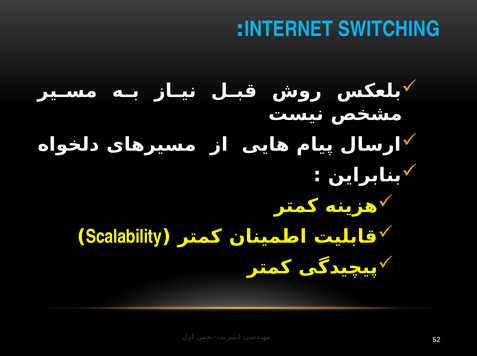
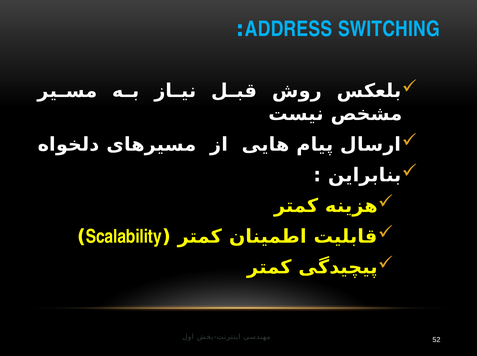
INTERNET: INTERNET -> ADDRESS (289, 29)
